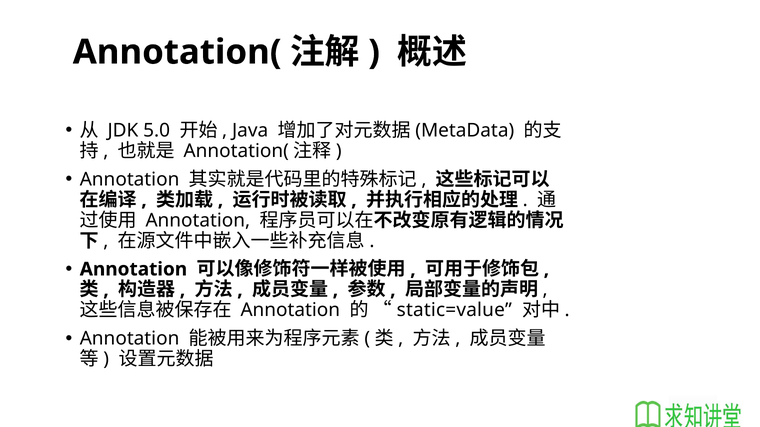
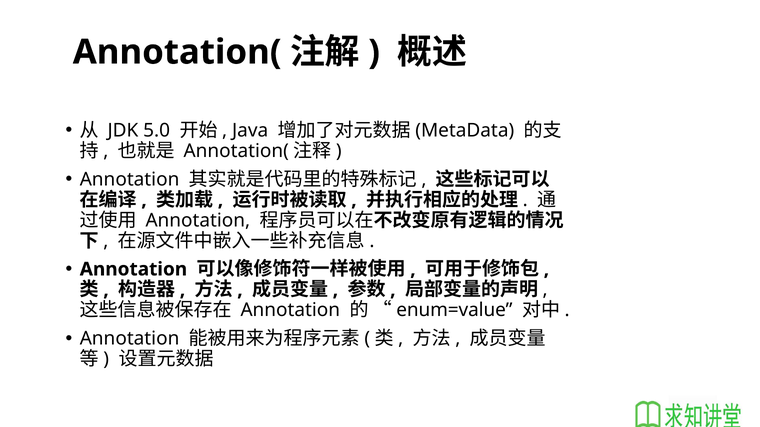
static=value: static=value -> enum=value (454, 311)
